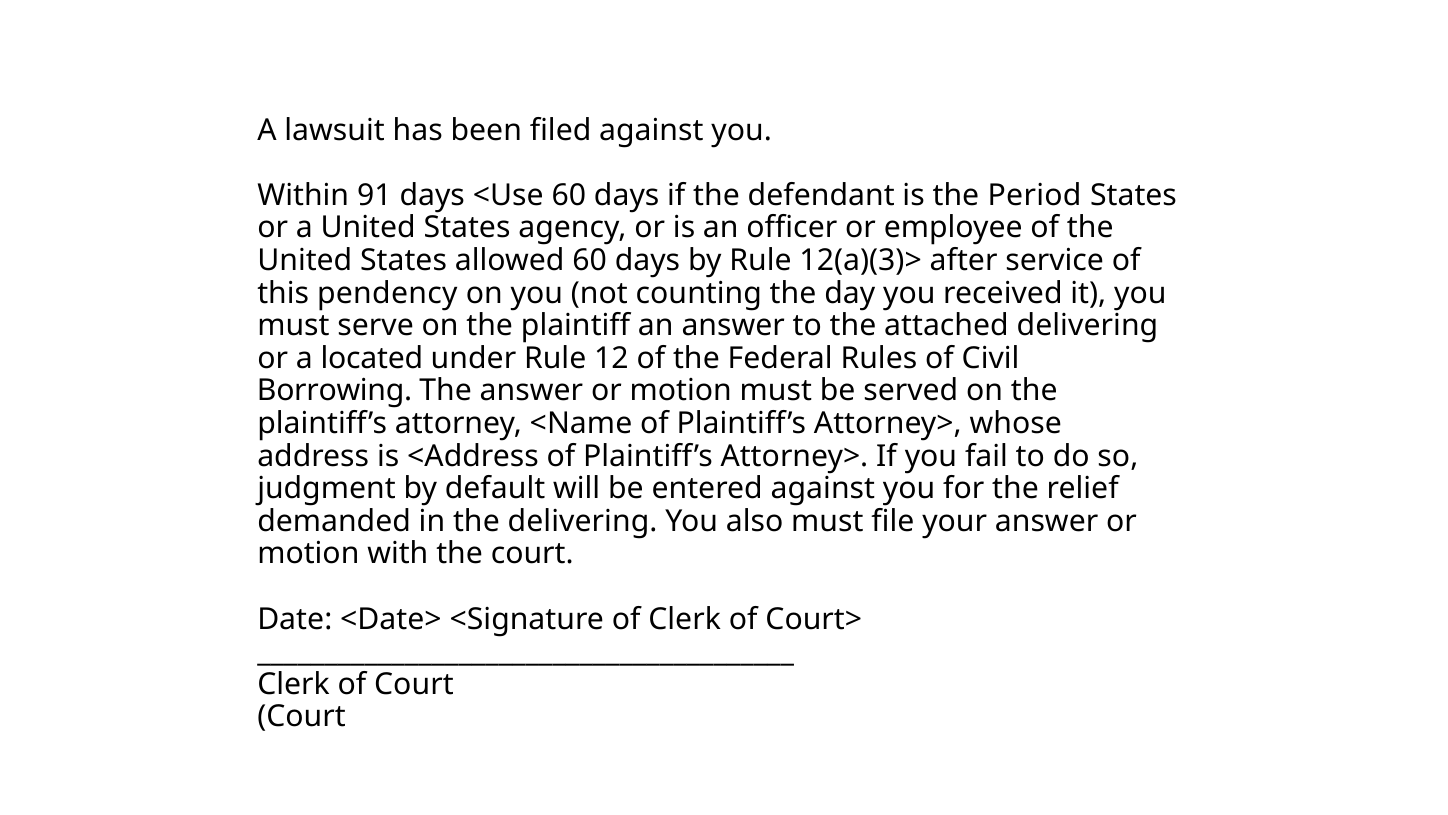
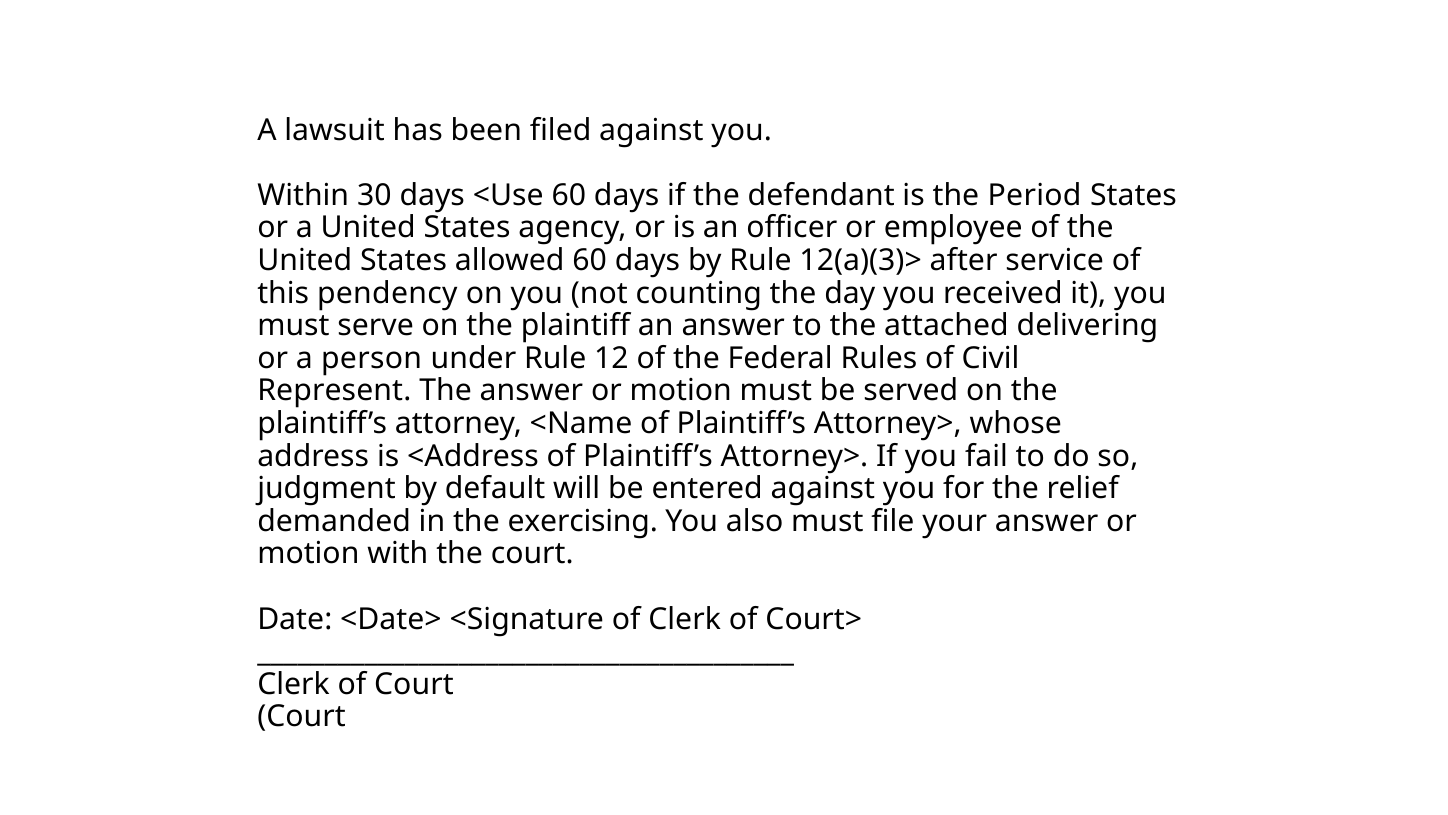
91: 91 -> 30 (374, 195)
located: located -> person (372, 358)
Borrowing: Borrowing -> Represent (334, 391)
the delivering: delivering -> exercising (583, 521)
